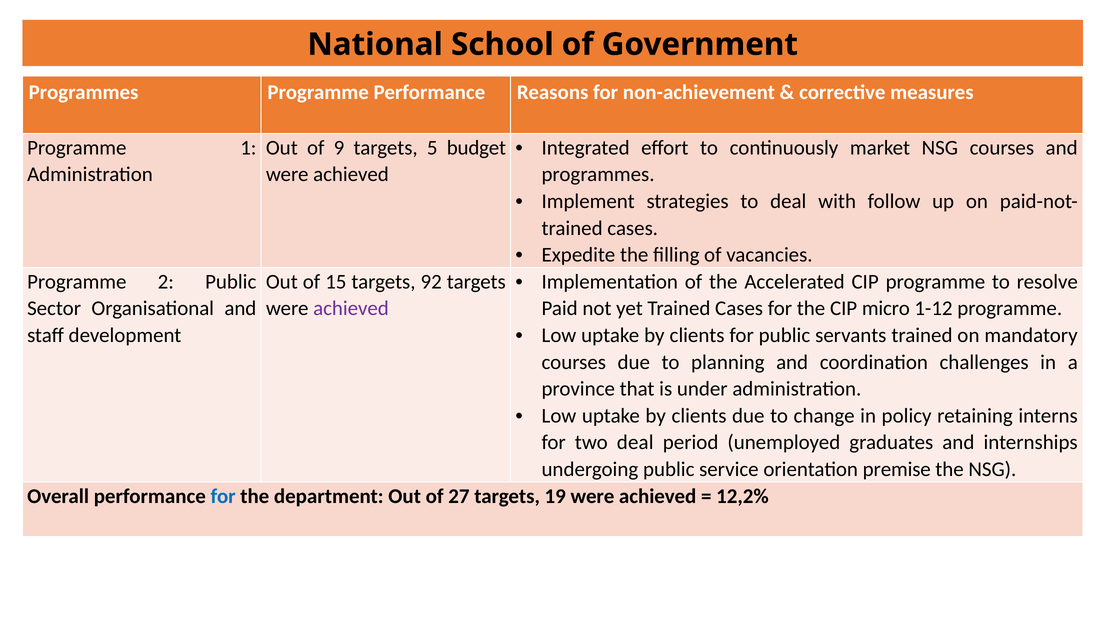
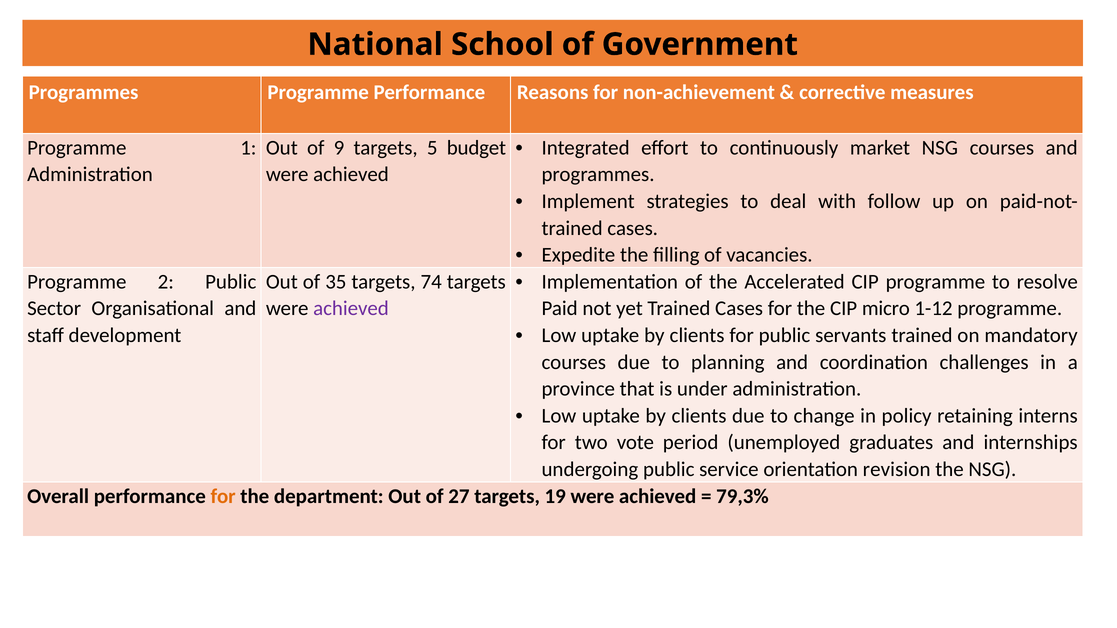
15: 15 -> 35 (336, 282)
92: 92 -> 74 (431, 282)
two deal: deal -> vote (635, 443)
premise: premise -> revision (897, 470)
for colour: blue -> orange (223, 496)
12,2%: 12,2% -> 79,3% (742, 496)
